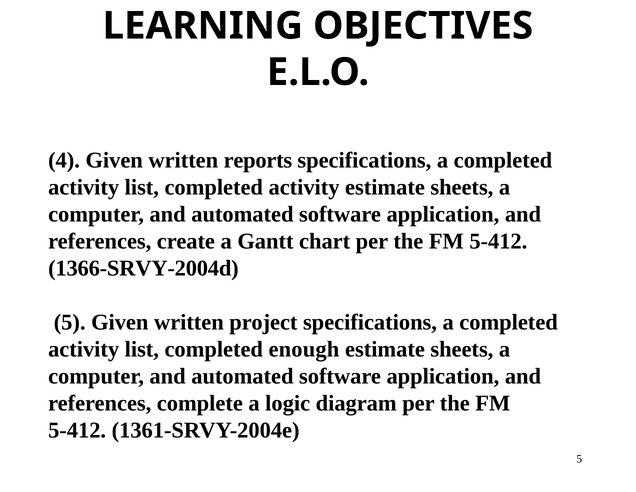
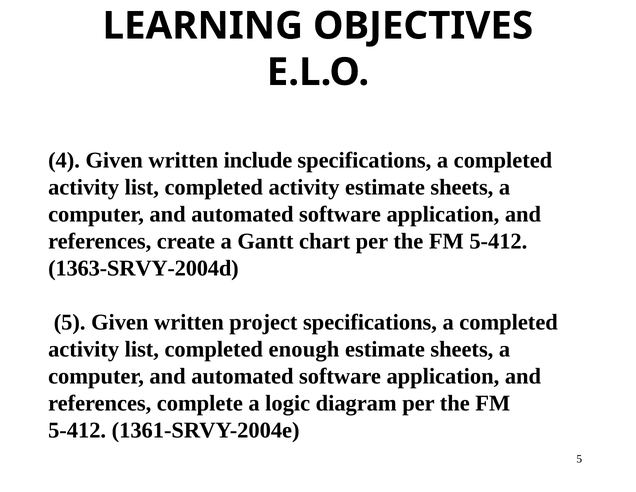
reports: reports -> include (258, 160)
1366-SRVY-2004d: 1366-SRVY-2004d -> 1363-SRVY-2004d (143, 268)
